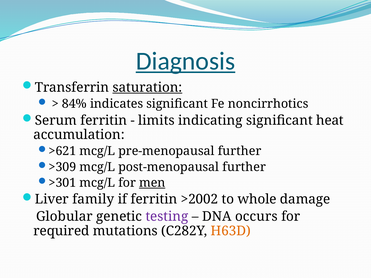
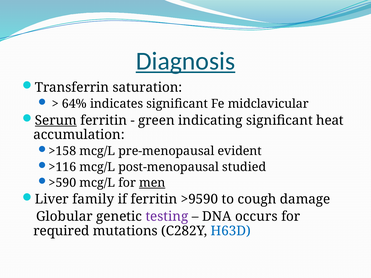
saturation underline: present -> none (147, 87)
84%: 84% -> 64% (74, 104)
noncirrhotics: noncirrhotics -> midclavicular (268, 104)
Serum underline: none -> present (56, 120)
limits: limits -> green (156, 120)
>621: >621 -> >158 (62, 151)
pre-menopausal further: further -> evident (240, 151)
>309: >309 -> >116 (62, 167)
post-menopausal further: further -> studied (244, 167)
>301: >301 -> >590 (62, 183)
>2002: >2002 -> >9590 (199, 199)
whole: whole -> cough (257, 199)
H63D colour: orange -> blue (231, 231)
